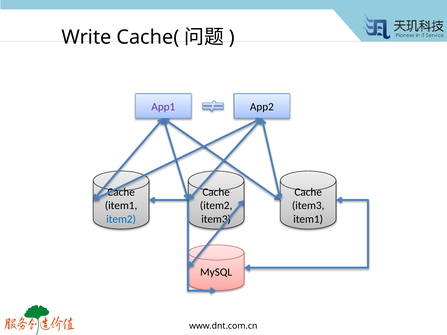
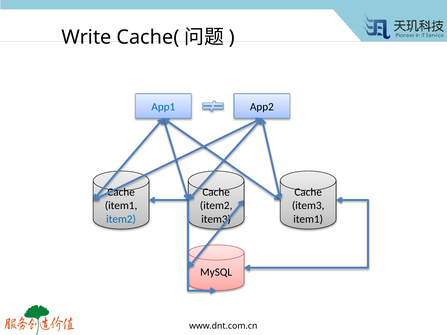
App1 colour: purple -> blue (163, 107)
